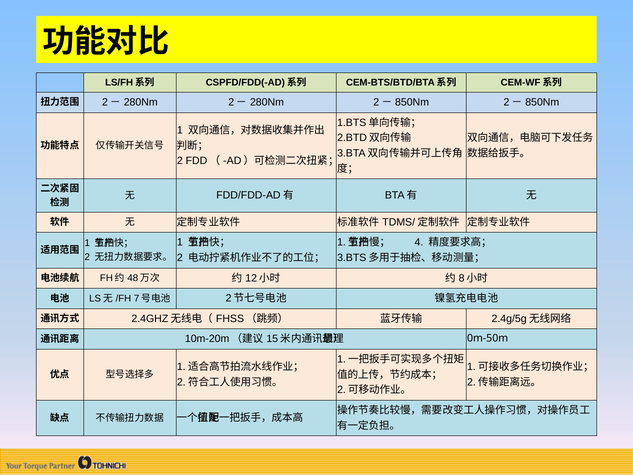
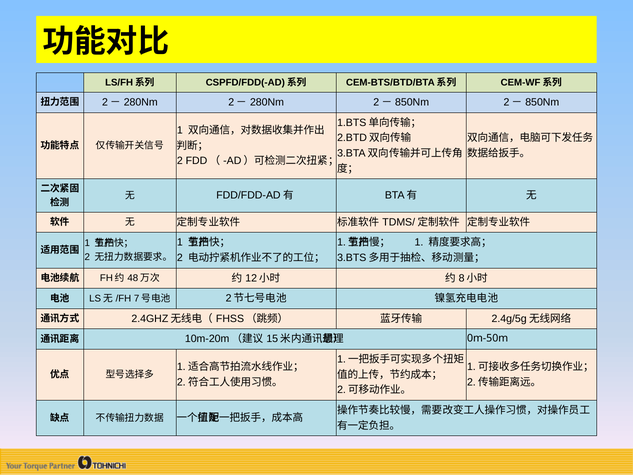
4: 4 -> 1 (419, 242)
